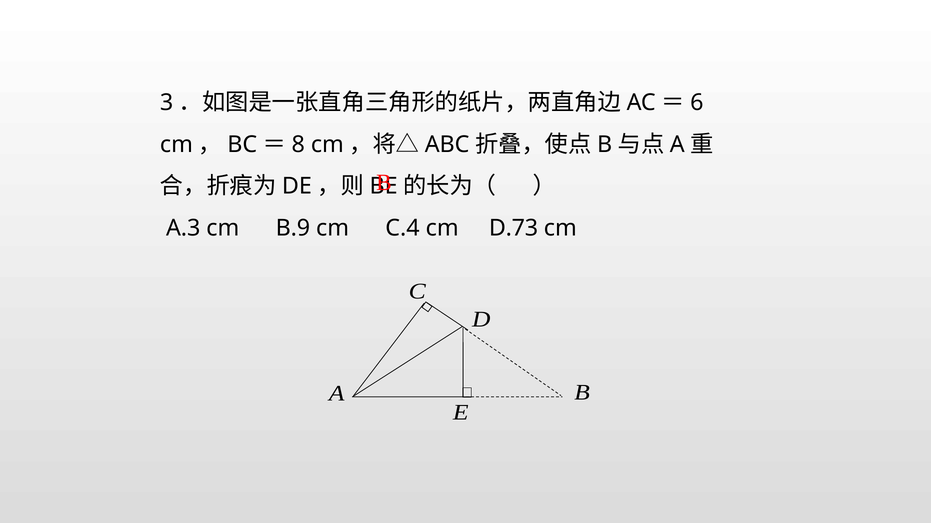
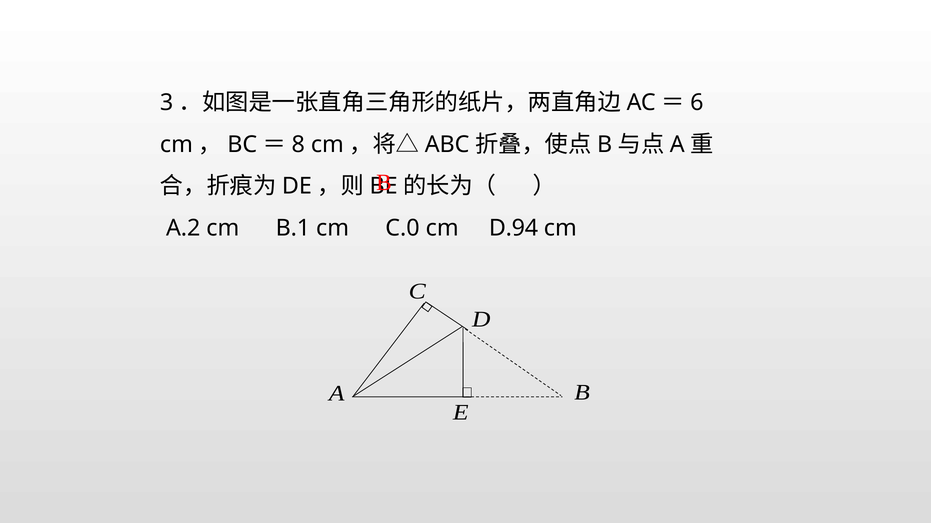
A.3: A.3 -> A.2 (183, 228)
B.9: B.9 -> B.1 (293, 228)
C.4: C.4 -> C.0 (402, 228)
D.73: D.73 -> D.94 (514, 228)
